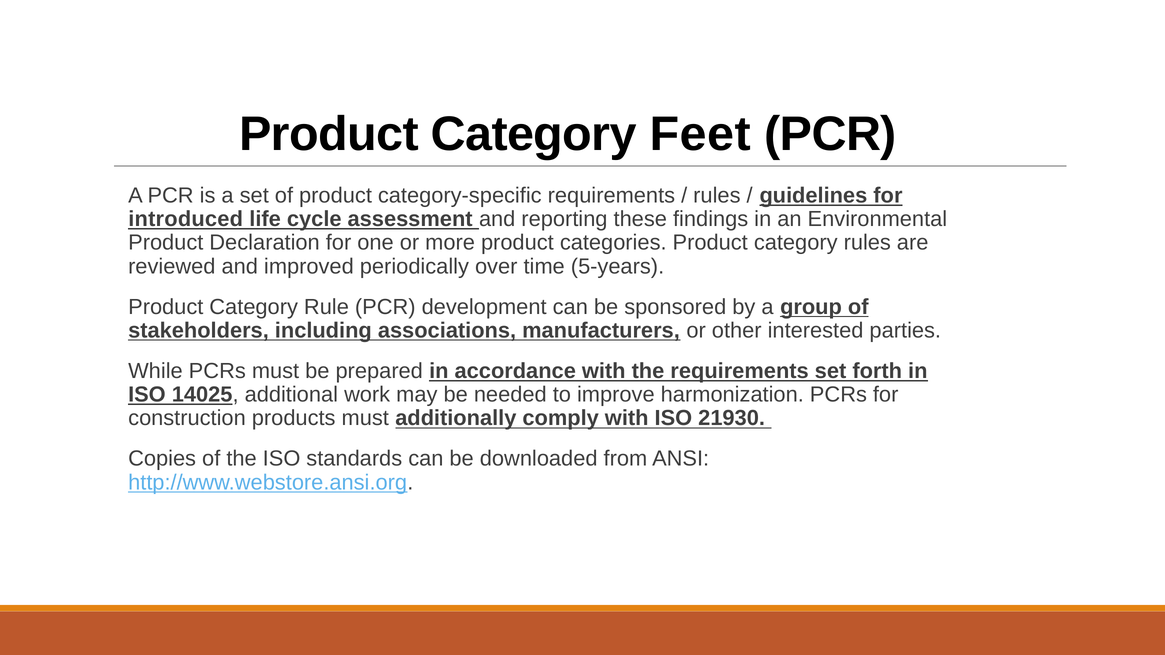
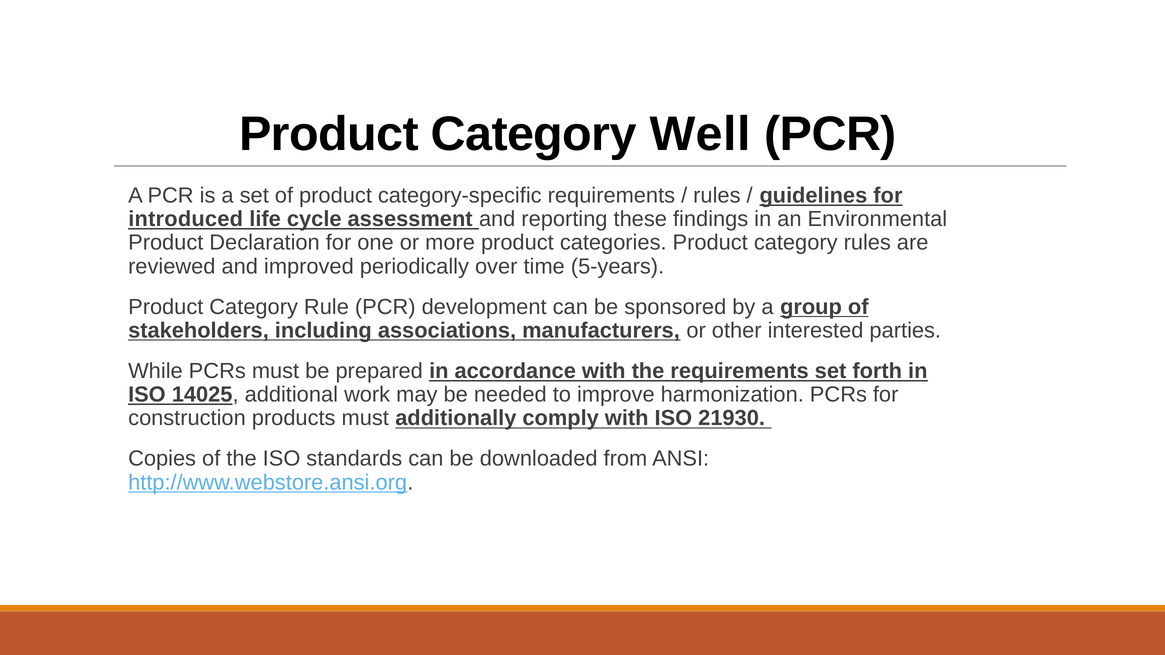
Feet: Feet -> Well (700, 135)
